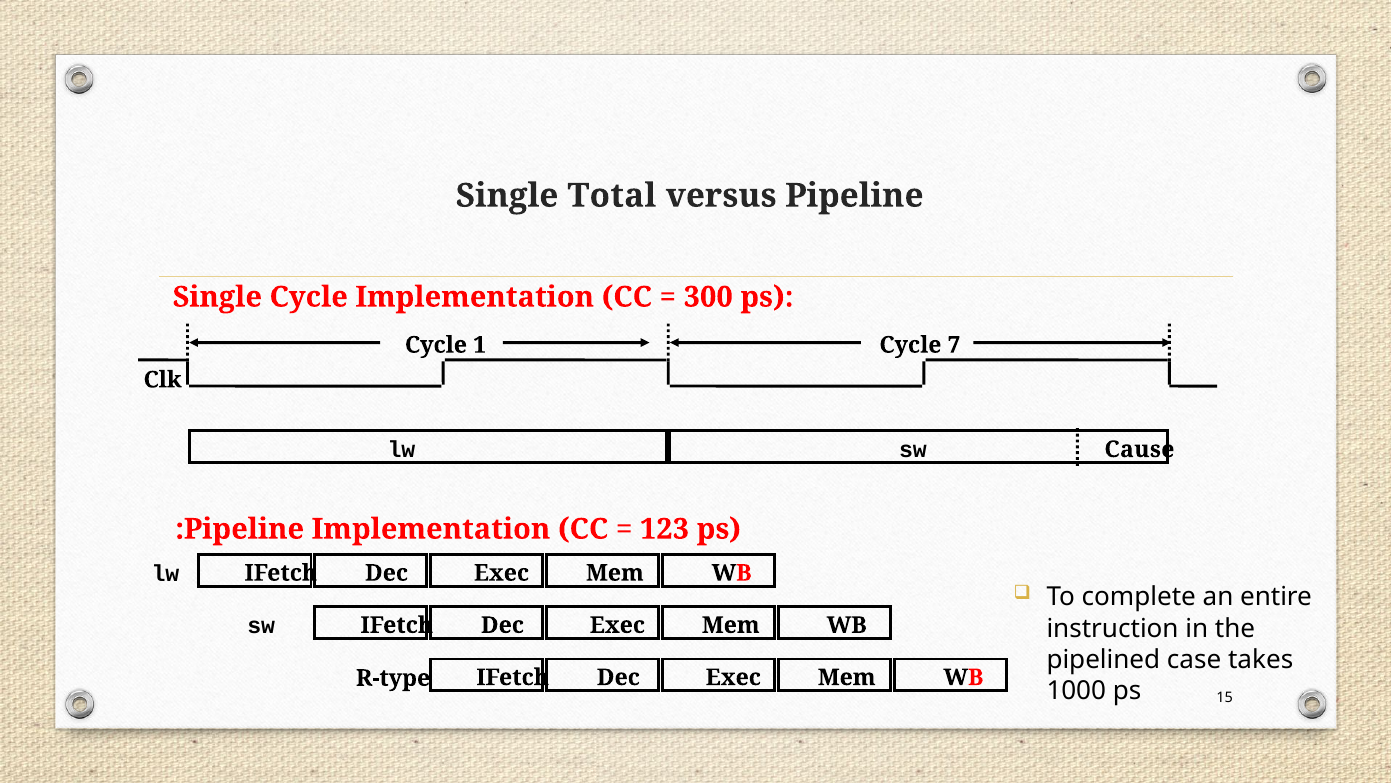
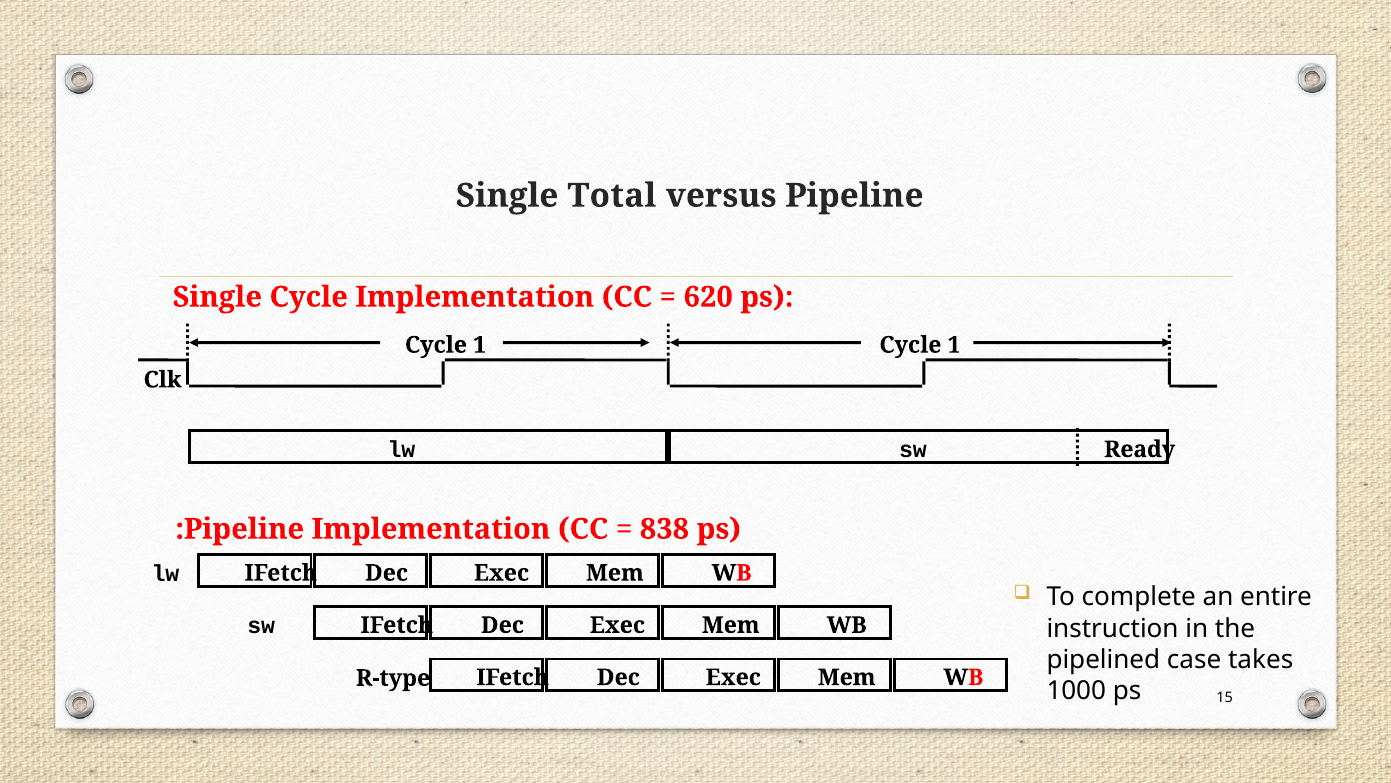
300: 300 -> 620 (708, 297)
1 Cycle 7: 7 -> 1 (954, 345)
Cause: Cause -> Ready (1140, 449)
123: 123 -> 838 (664, 529)
